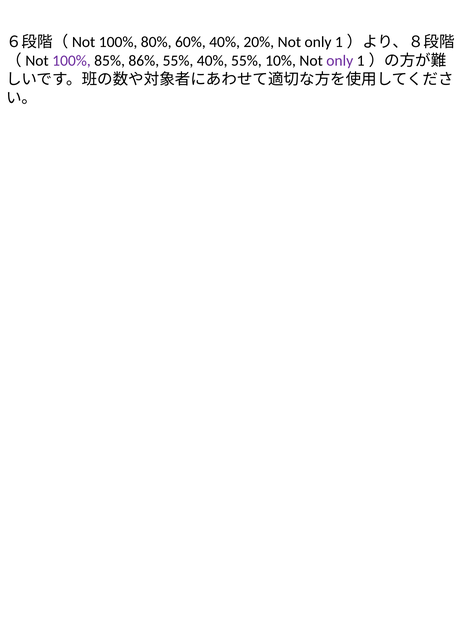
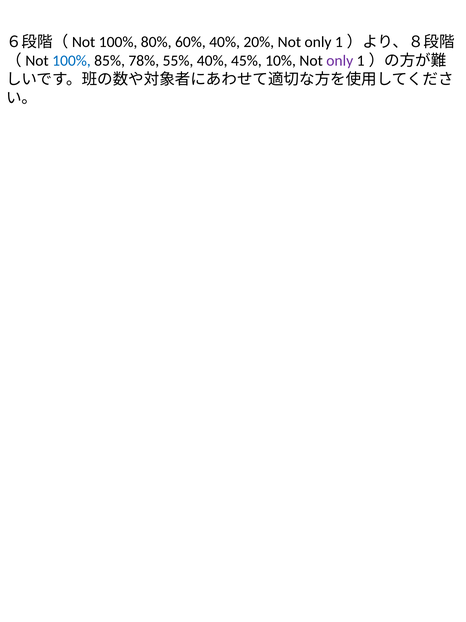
100% colour: purple -> blue (71, 61)
86%: 86% -> 78% (144, 61)
40% 55%: 55% -> 45% (246, 61)
